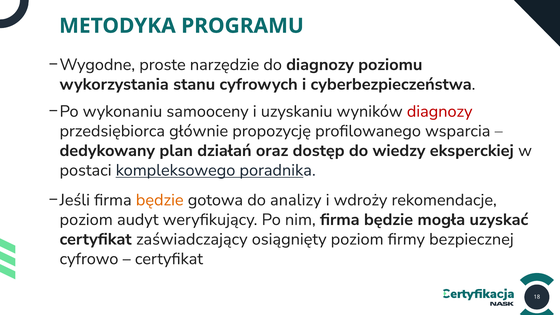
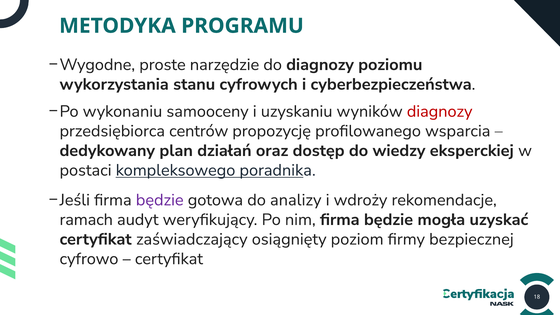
głównie: głównie -> centrów (199, 131)
będzie colour: orange -> purple (160, 200)
poziom: poziom -> ramach (86, 220)
